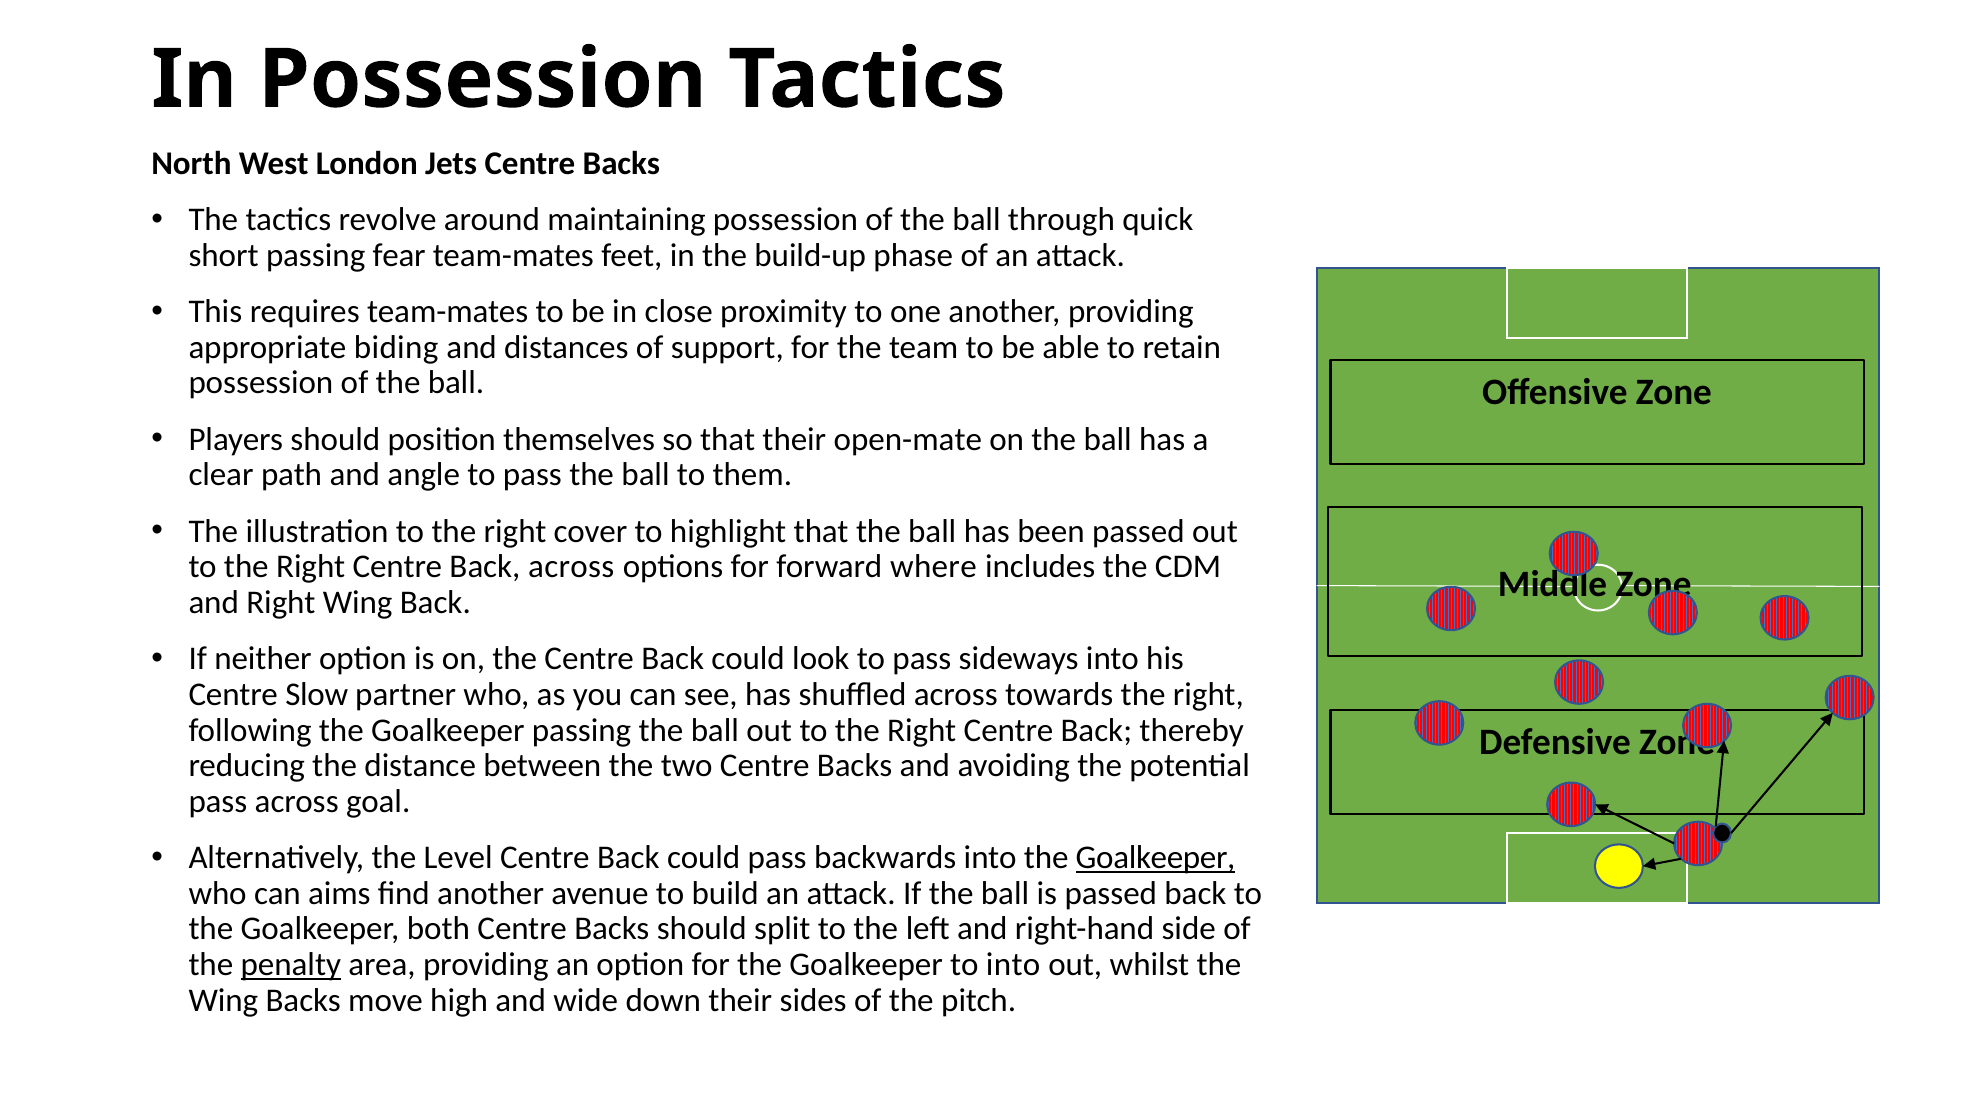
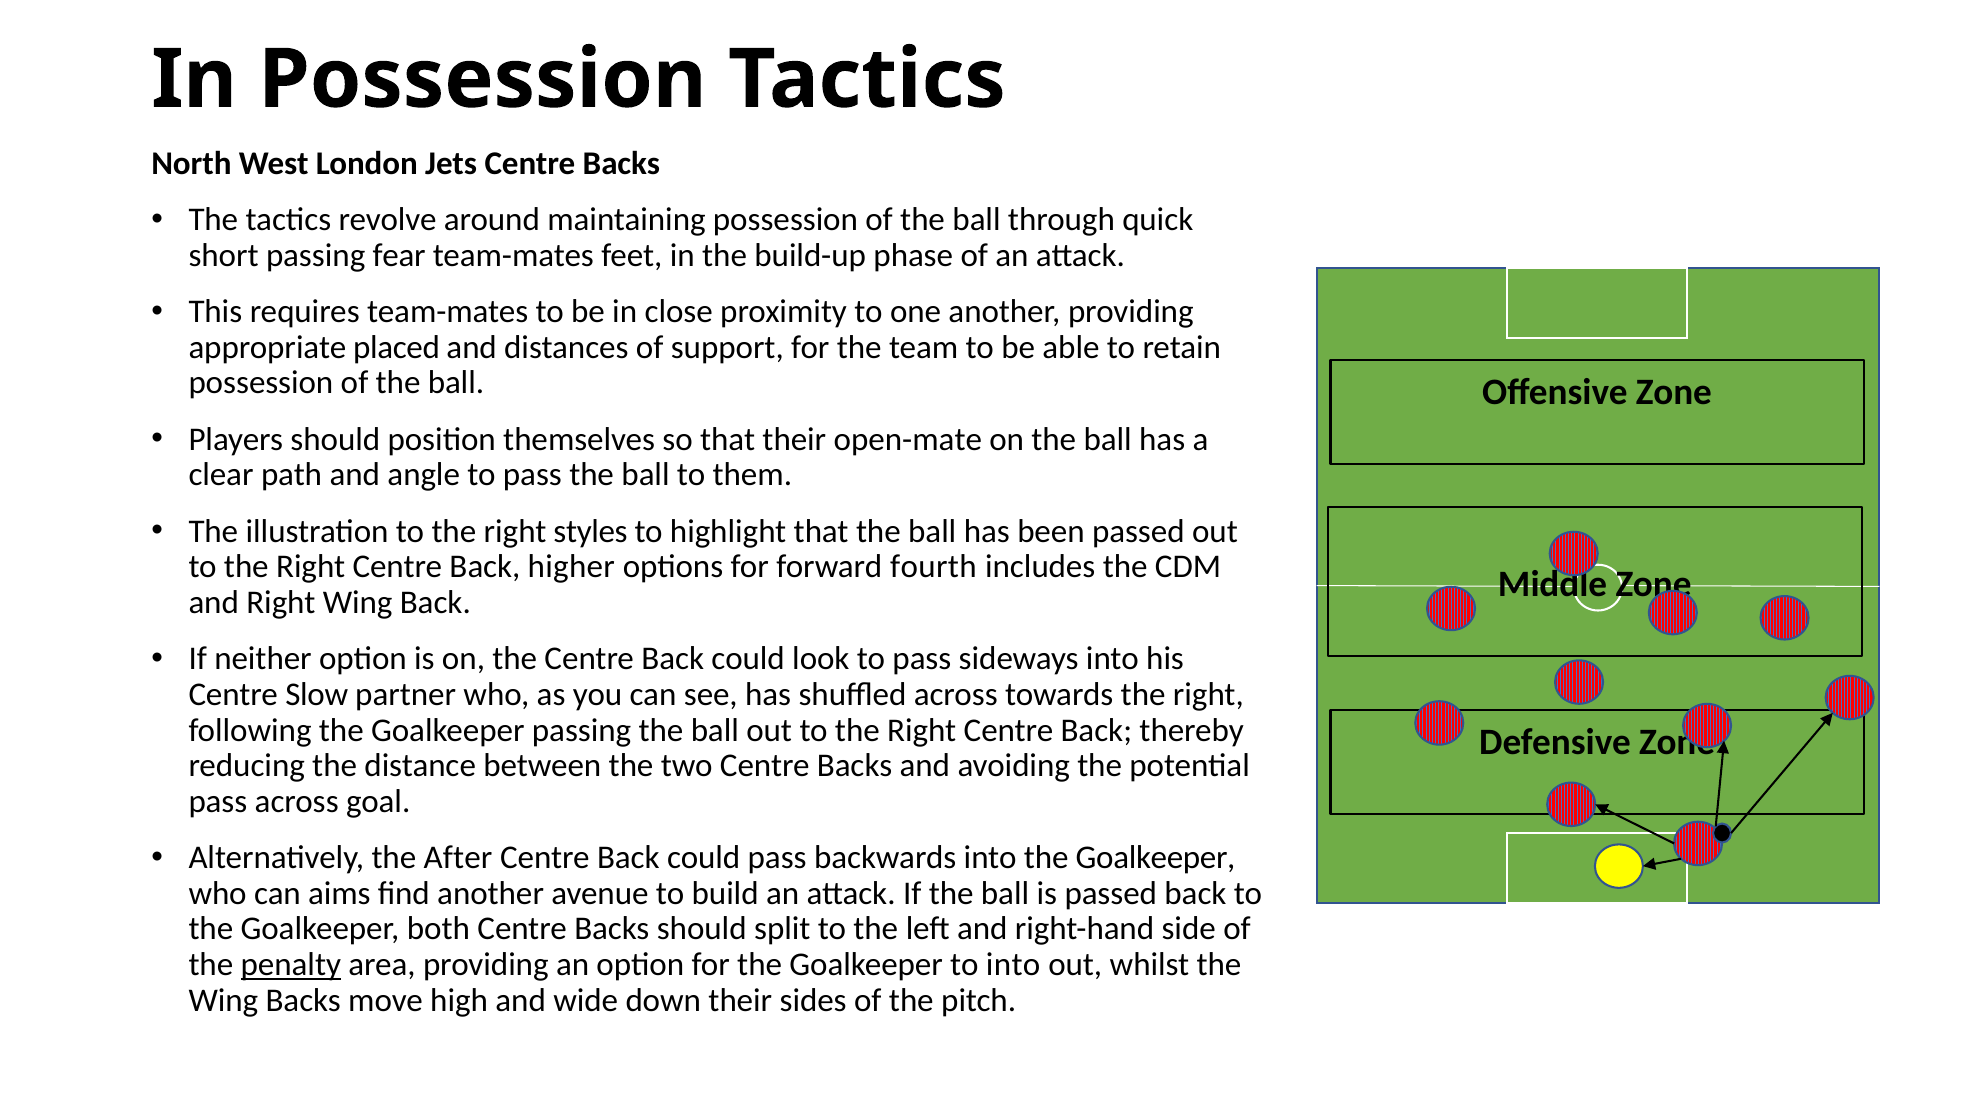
biding: biding -> placed (396, 347)
cover: cover -> styles (591, 531)
Back across: across -> higher (571, 567)
where: where -> fourth (933, 567)
Level: Level -> After (458, 857)
Goalkeeper underline: present -> none (1156, 857)
